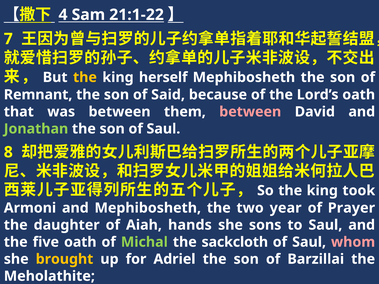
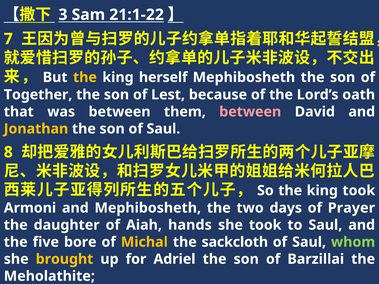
4: 4 -> 3 (63, 15)
Remnant: Remnant -> Together (38, 95)
Said: Said -> Lest (168, 95)
Jonathan colour: light green -> yellow (36, 129)
year: year -> days (286, 208)
she sons: sons -> took (265, 225)
five oath: oath -> bore (80, 242)
Michal colour: light green -> yellow (144, 242)
whom colour: pink -> light green (353, 242)
